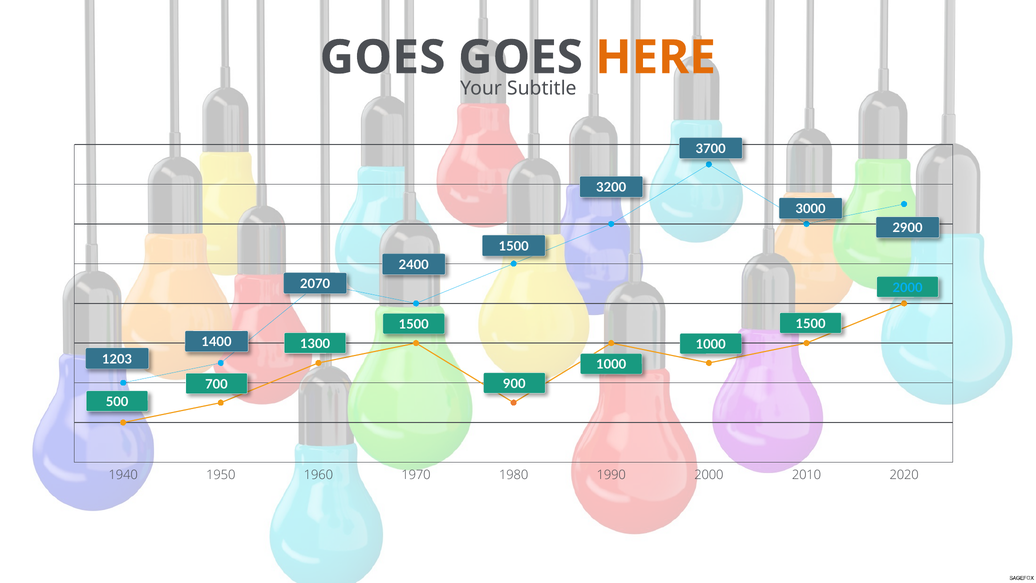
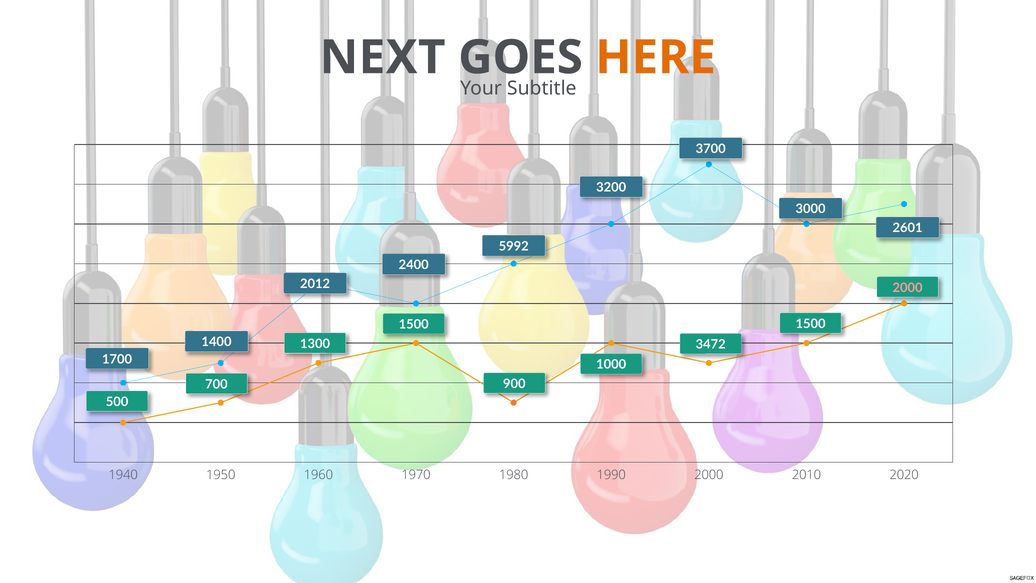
GOES: GOES -> NEXT (383, 58)
2900: 2900 -> 2601 (908, 228)
1500: 1500 -> 5992 (514, 246)
2070: 2070 -> 2012 (315, 284)
2000 colour: light blue -> pink (908, 288)
1000: 1000 -> 3472 (711, 344)
1203: 1203 -> 1700 (117, 359)
